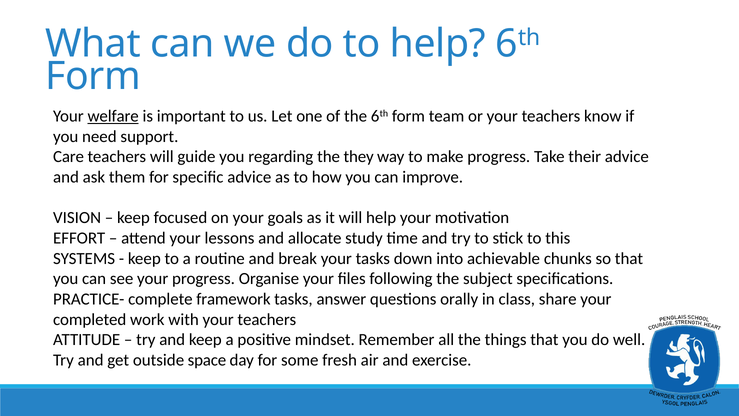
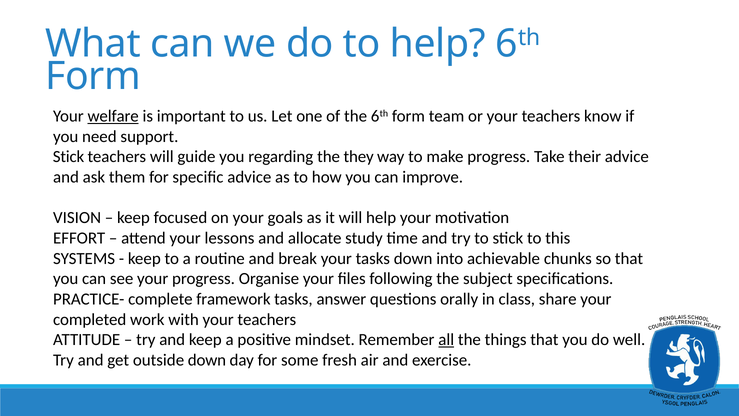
Care: Care -> Stick (69, 157)
all underline: none -> present (446, 340)
outside space: space -> down (207, 360)
